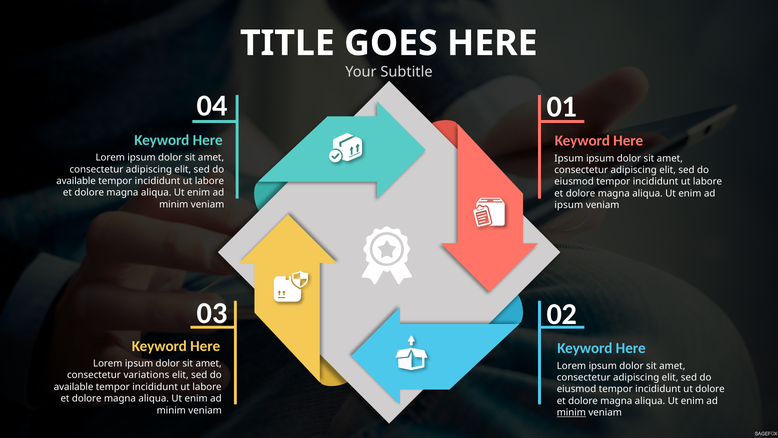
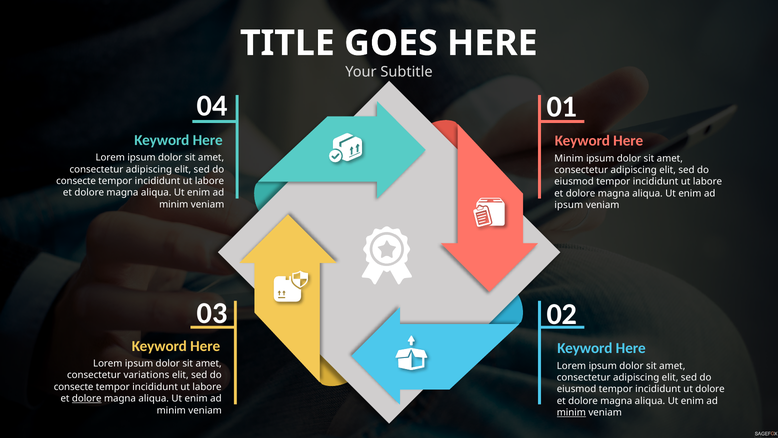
Ipsum: Ipsum -> Minim (569, 158)
available: available -> consecte (76, 181)
available: available -> consecte (74, 387)
dolore underline: none -> present (87, 398)
